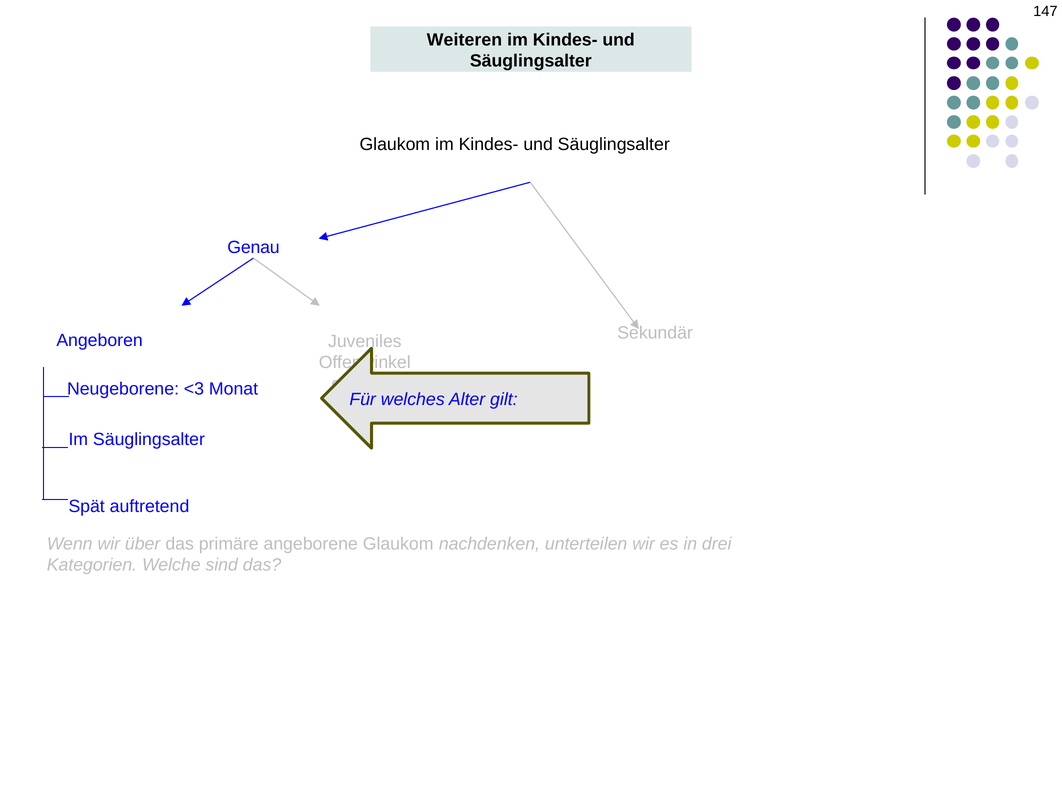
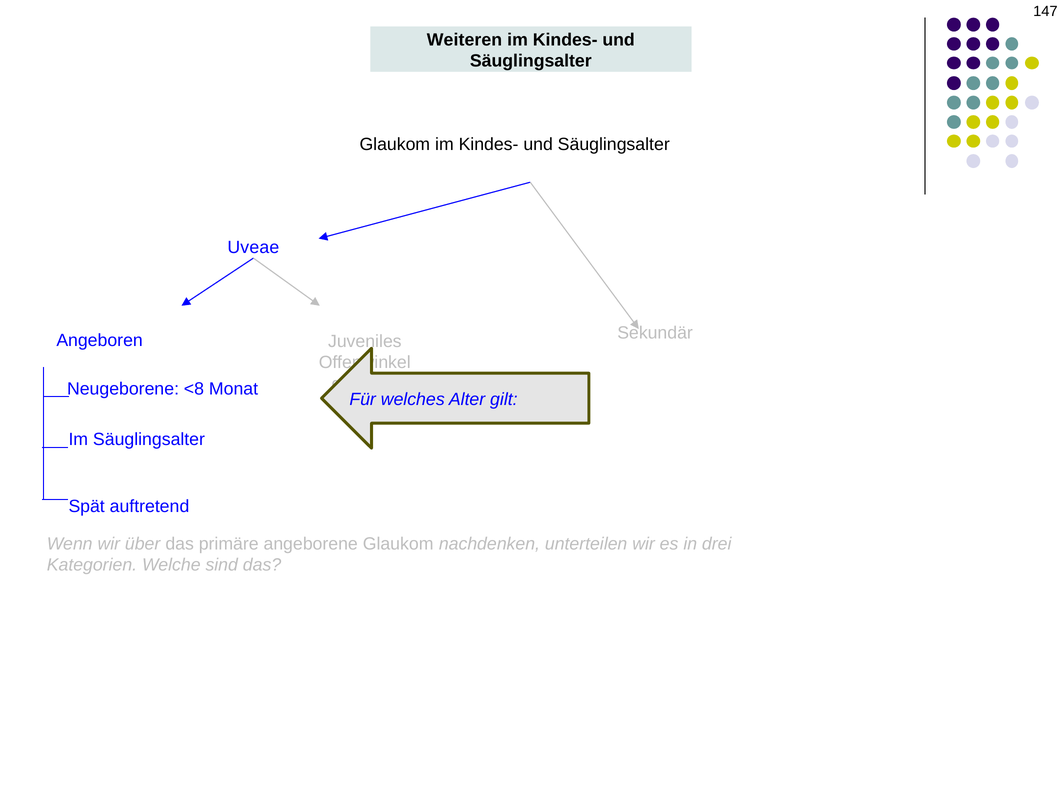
Genau: Genau -> Uveae (253, 247)
<3: <3 -> <8 (194, 389)
